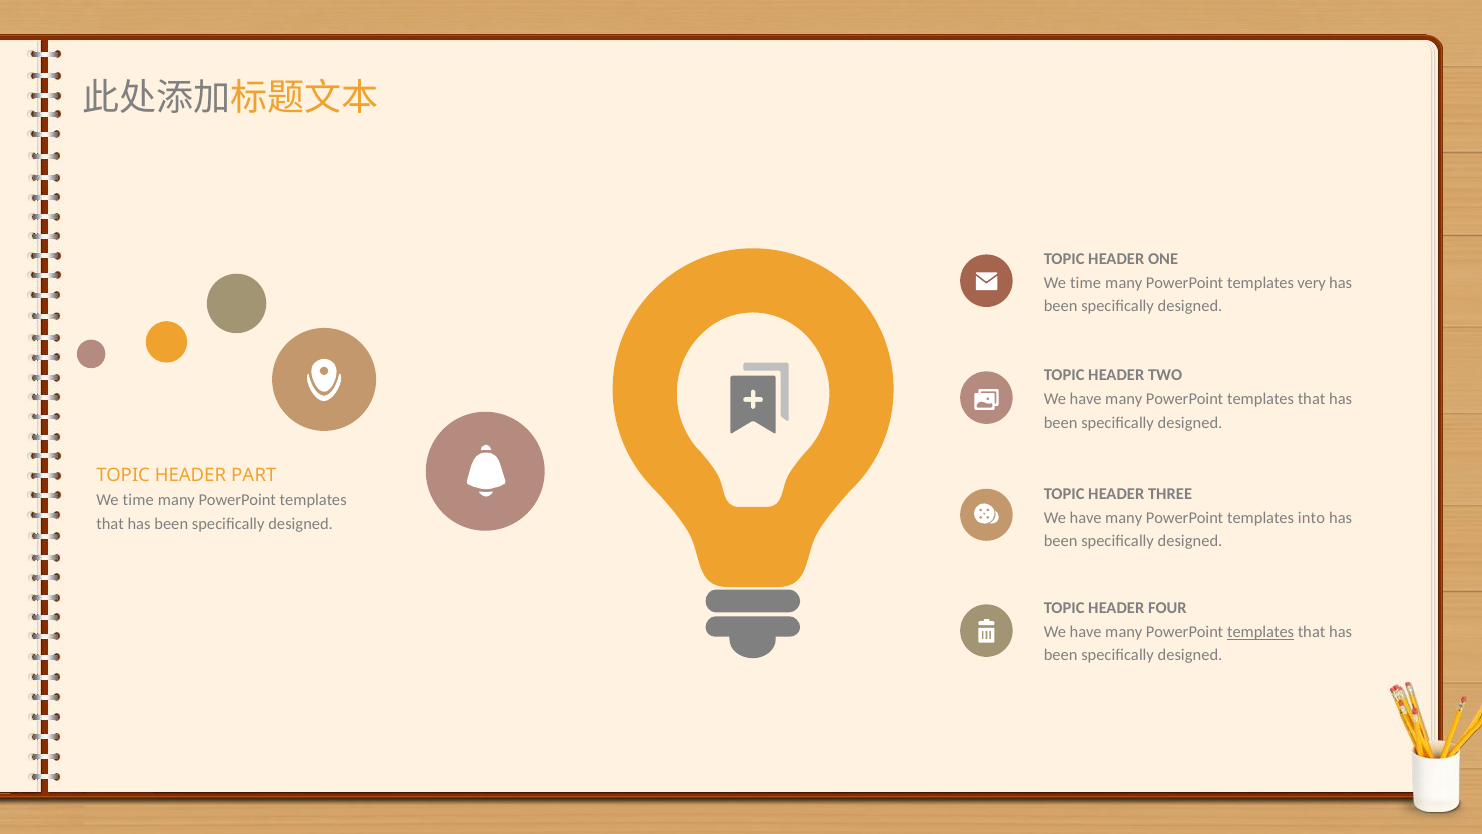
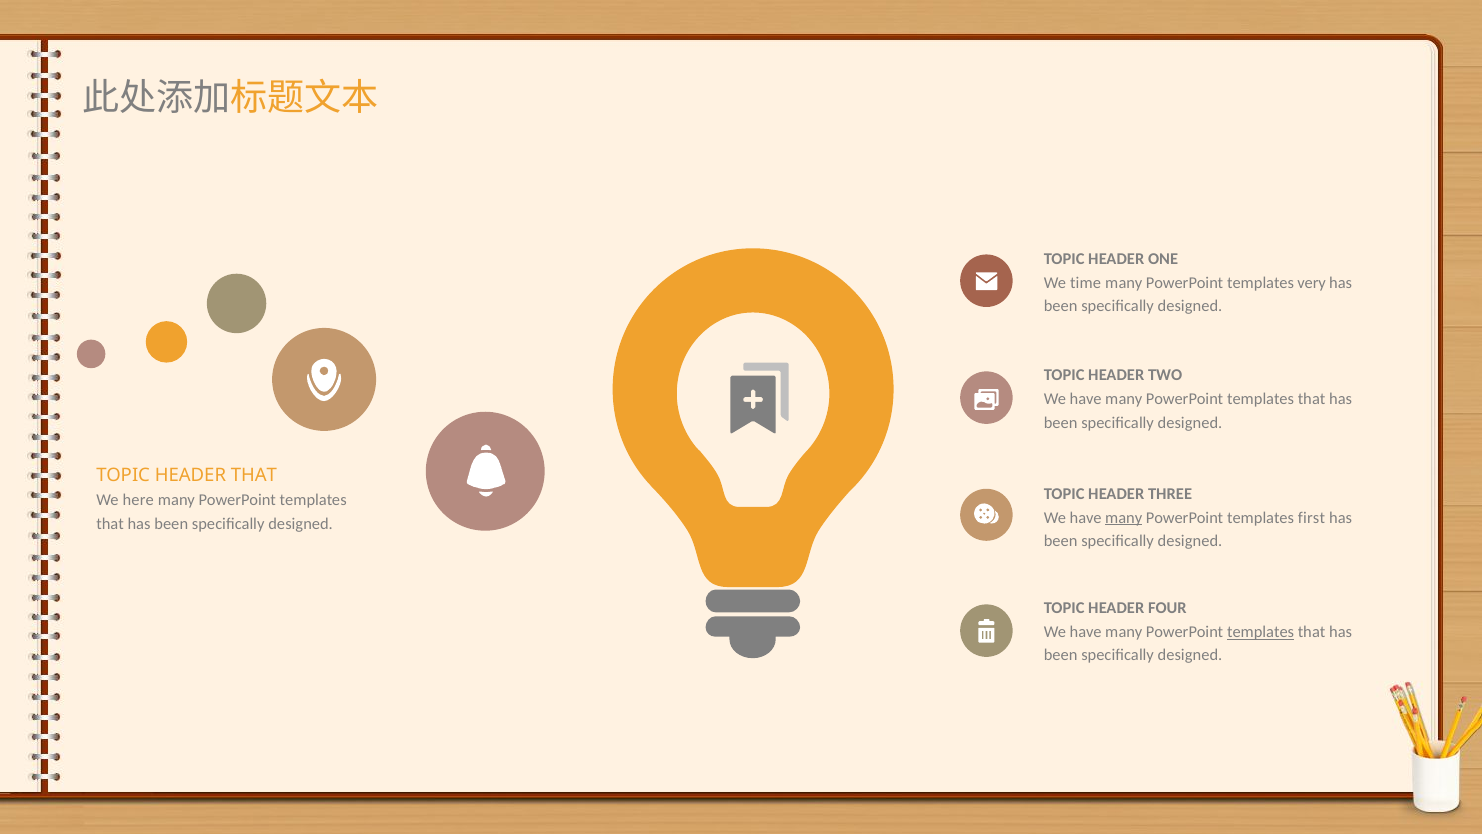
HEADER PART: PART -> THAT (254, 475)
time: time -> here (138, 500)
many underline: none -> present (1124, 517)
into: into -> first (1311, 517)
